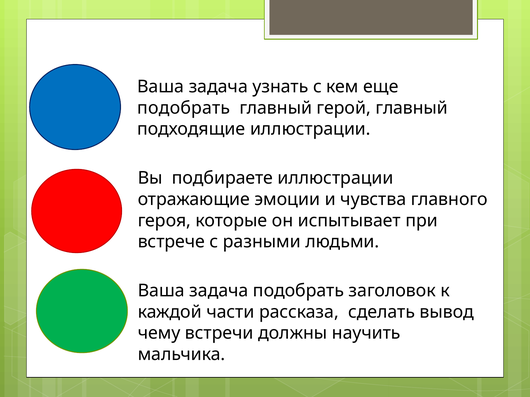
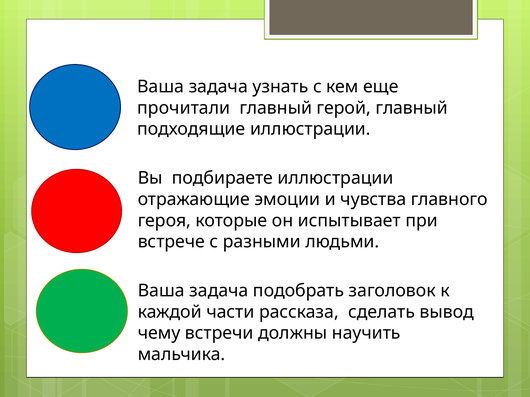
подобрать: подобрать -> прочитали (184, 108)
